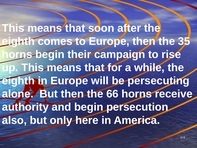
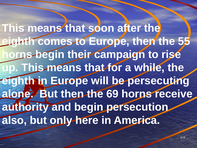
35: 35 -> 55 (184, 41)
66: 66 -> 69 (112, 94)
